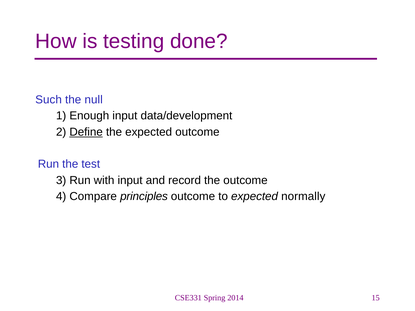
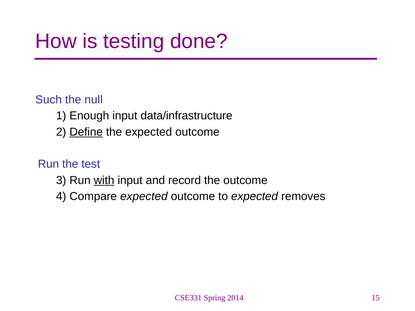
data/development: data/development -> data/infrastructure (187, 116)
with underline: none -> present (104, 180)
Compare principles: principles -> expected (144, 197)
normally: normally -> removes (303, 197)
